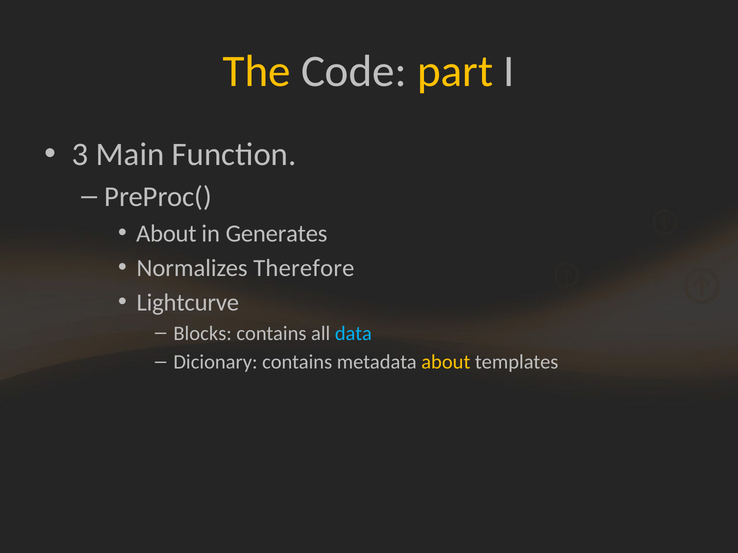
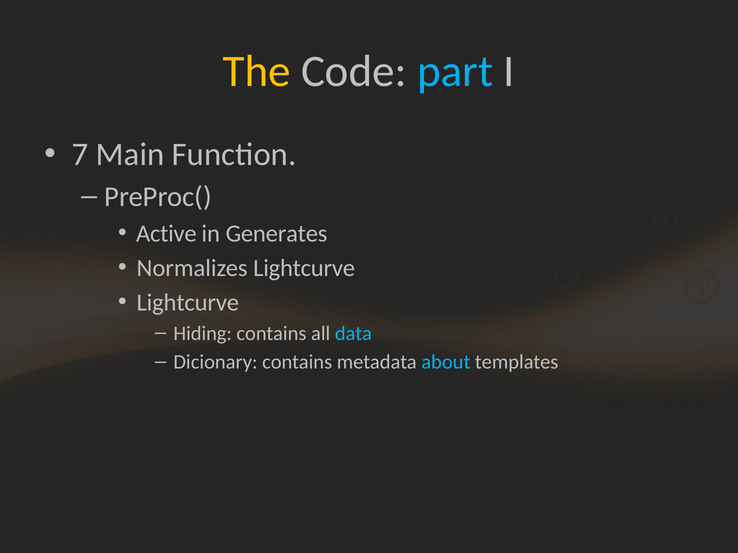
part colour: yellow -> light blue (455, 71)
3: 3 -> 7 (80, 155)
About: About -> Active (166, 234)
Normalizes Therefore: Therefore -> Lightcurve (304, 268)
Blocks: Blocks -> Hiding (203, 334)
about colour: yellow -> light blue (446, 362)
